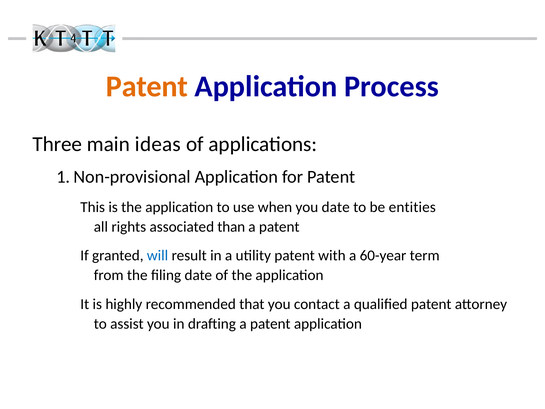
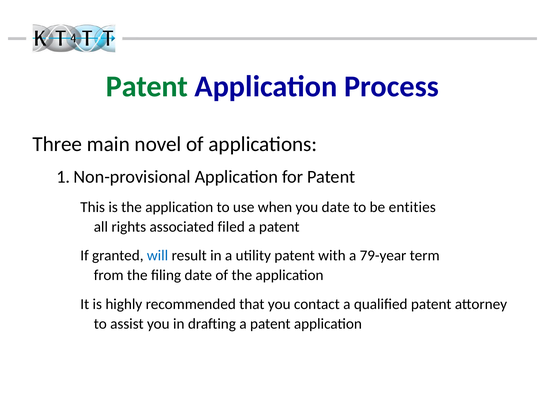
Patent colour: orange -> green (147, 87)
ideas: ideas -> novel (158, 144)
than: than -> filed (231, 227)
60-year: 60-year -> 79-year (383, 255)
